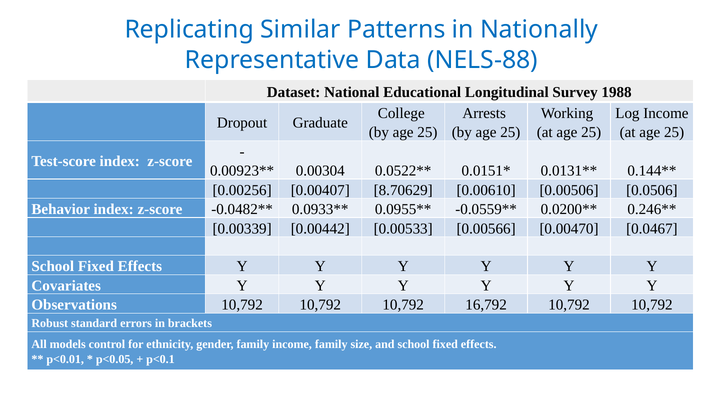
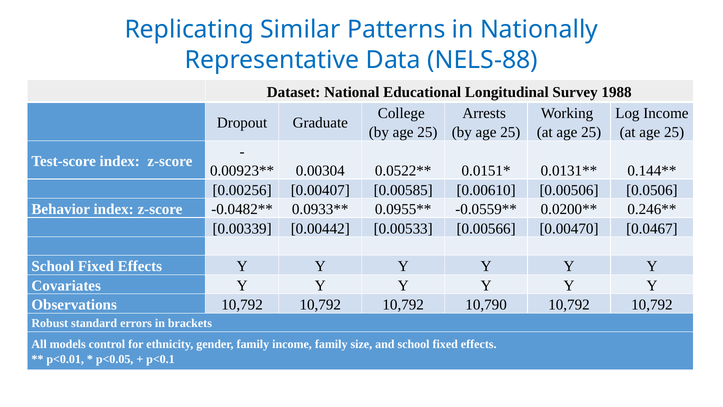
8.70629: 8.70629 -> 0.00585 (403, 190)
16,792: 16,792 -> 10,790 (486, 305)
